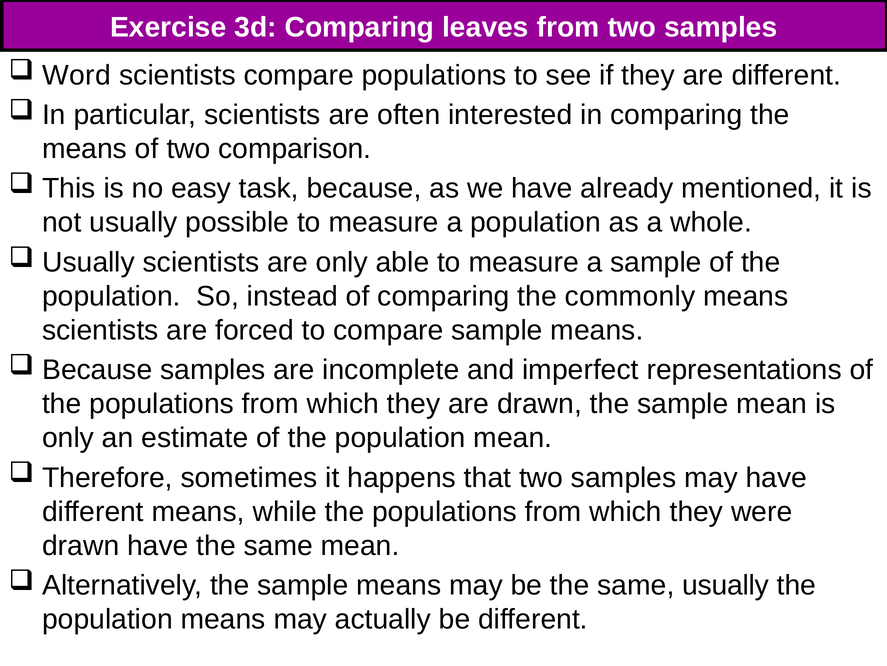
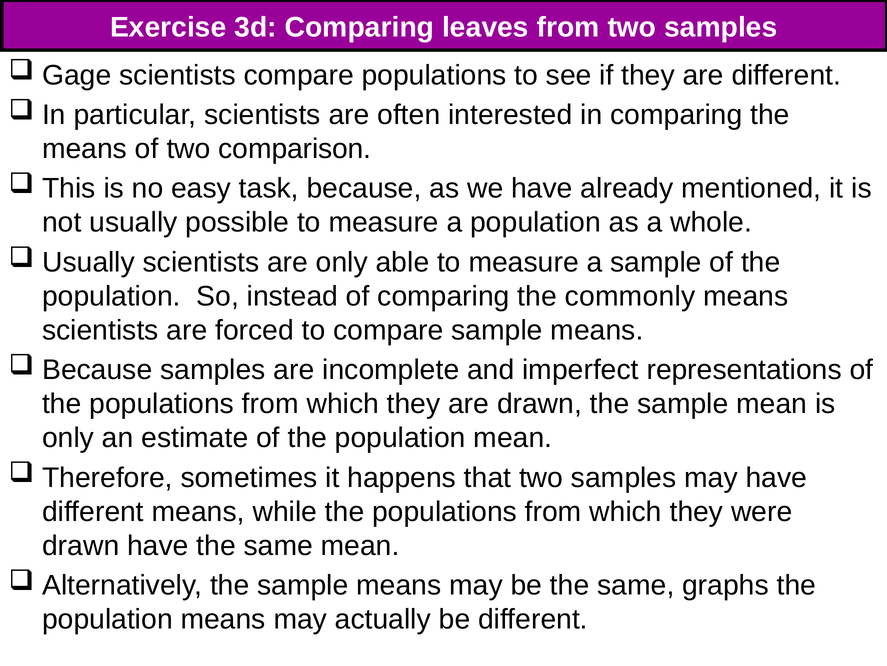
Word: Word -> Gage (77, 75)
same usually: usually -> graphs (726, 585)
